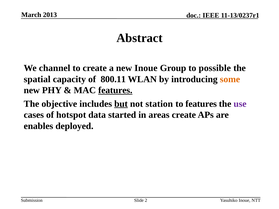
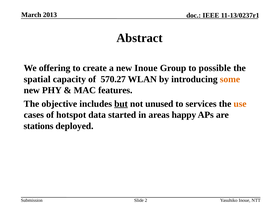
channel: channel -> offering (55, 68)
800.11: 800.11 -> 570.27 (113, 79)
features underline: present -> none (115, 90)
station: station -> unused (159, 104)
to features: features -> services (201, 104)
use colour: purple -> orange (240, 104)
areas create: create -> happy (184, 115)
enables: enables -> stations (38, 126)
